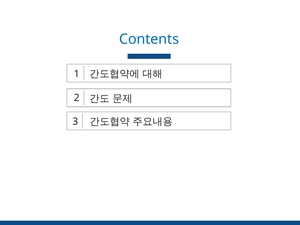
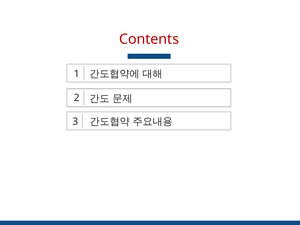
Contents colour: blue -> red (149, 39)
